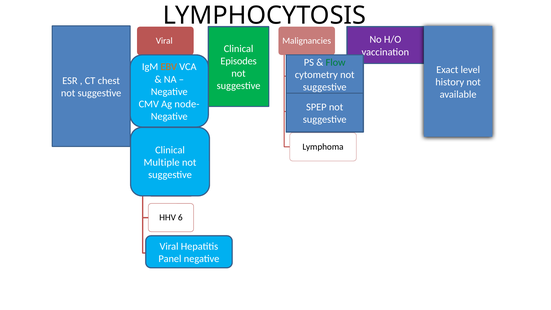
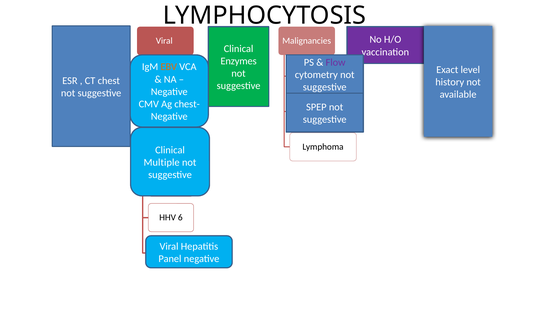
Episodes: Episodes -> Enzymes (239, 61)
Flow colour: green -> purple (336, 62)
node-: node- -> chest- (187, 104)
